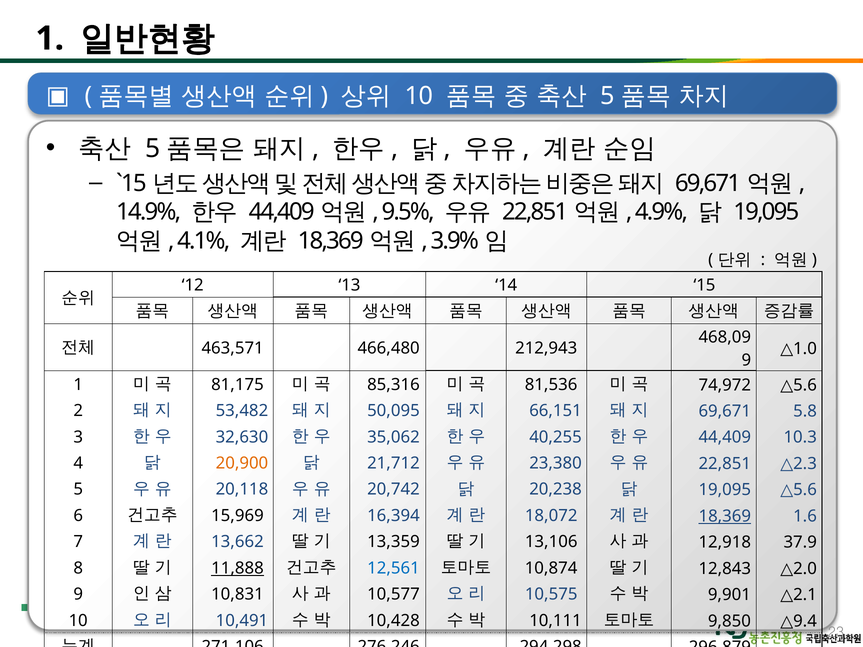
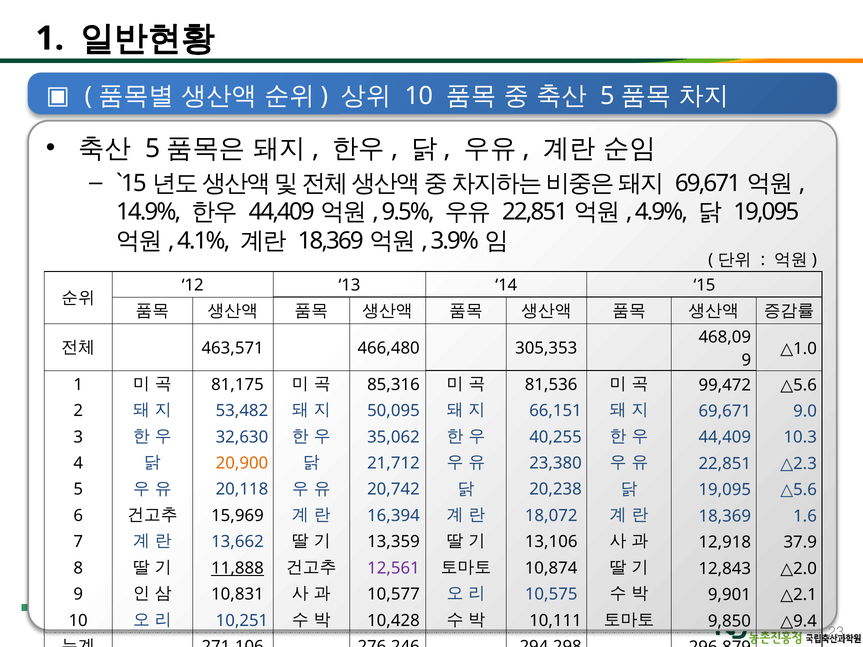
212,943: 212,943 -> 305,353 (546, 348)
74,972: 74,972 -> 99,472 (725, 385)
5.8: 5.8 -> 9.0 (805, 411)
18,369 underline: present -> none (725, 516)
12,561 colour: blue -> purple (393, 568)
10,491: 10,491 -> 10,251 (242, 621)
